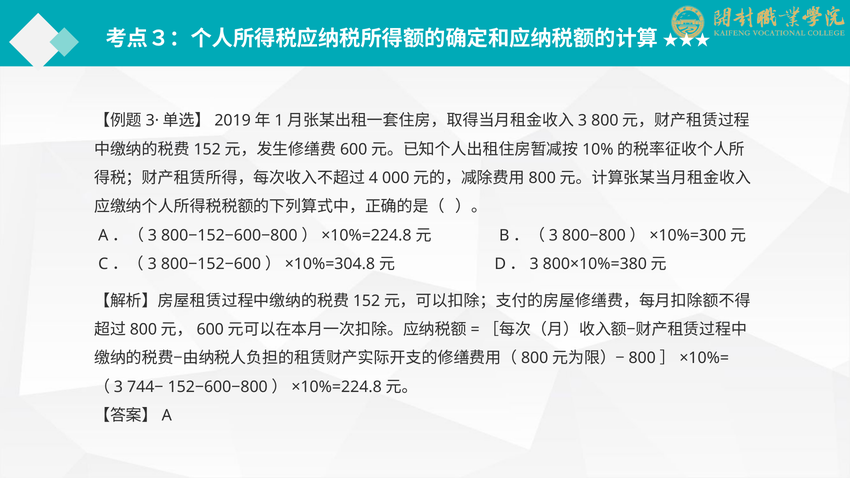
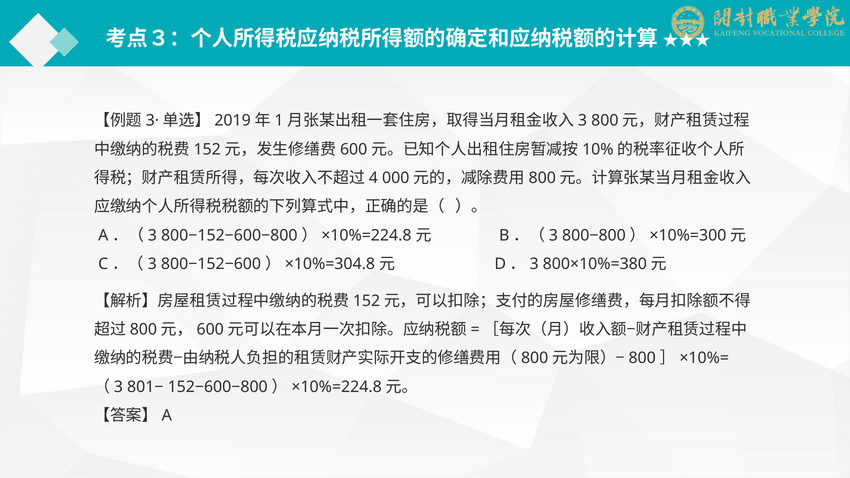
744−: 744− -> 801− (145, 387)
